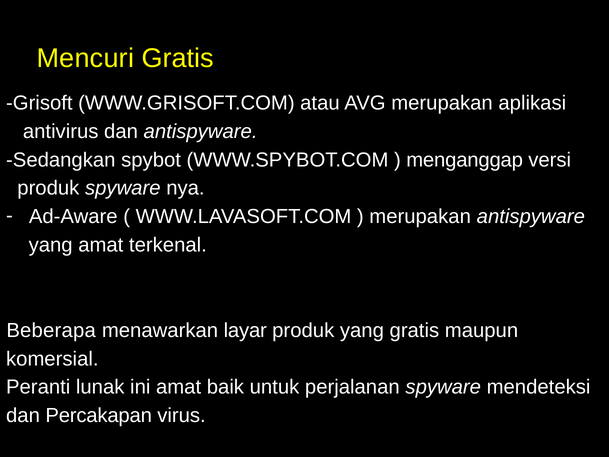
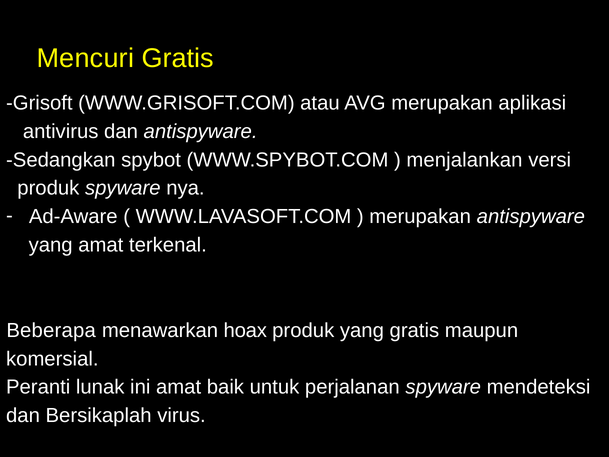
menganggap: menganggap -> menjalankan (464, 160)
layar: layar -> hoax (245, 330)
Percakapan: Percakapan -> Bersikaplah (99, 415)
